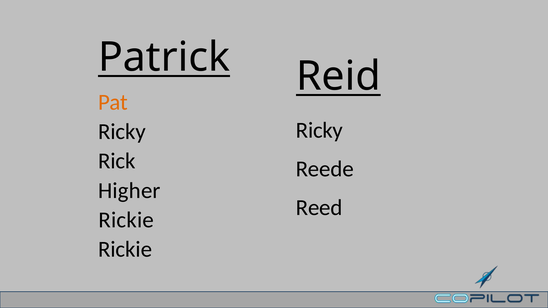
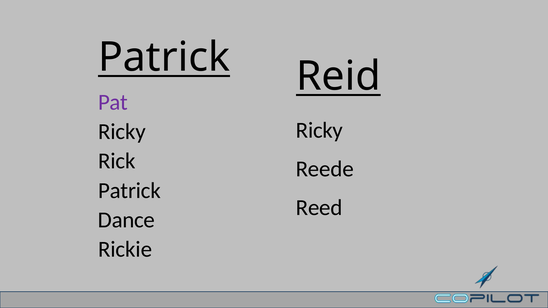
Pat colour: orange -> purple (113, 102)
Higher: Higher -> Patrick (129, 191)
Rickie: Rickie -> Dance (126, 220)
